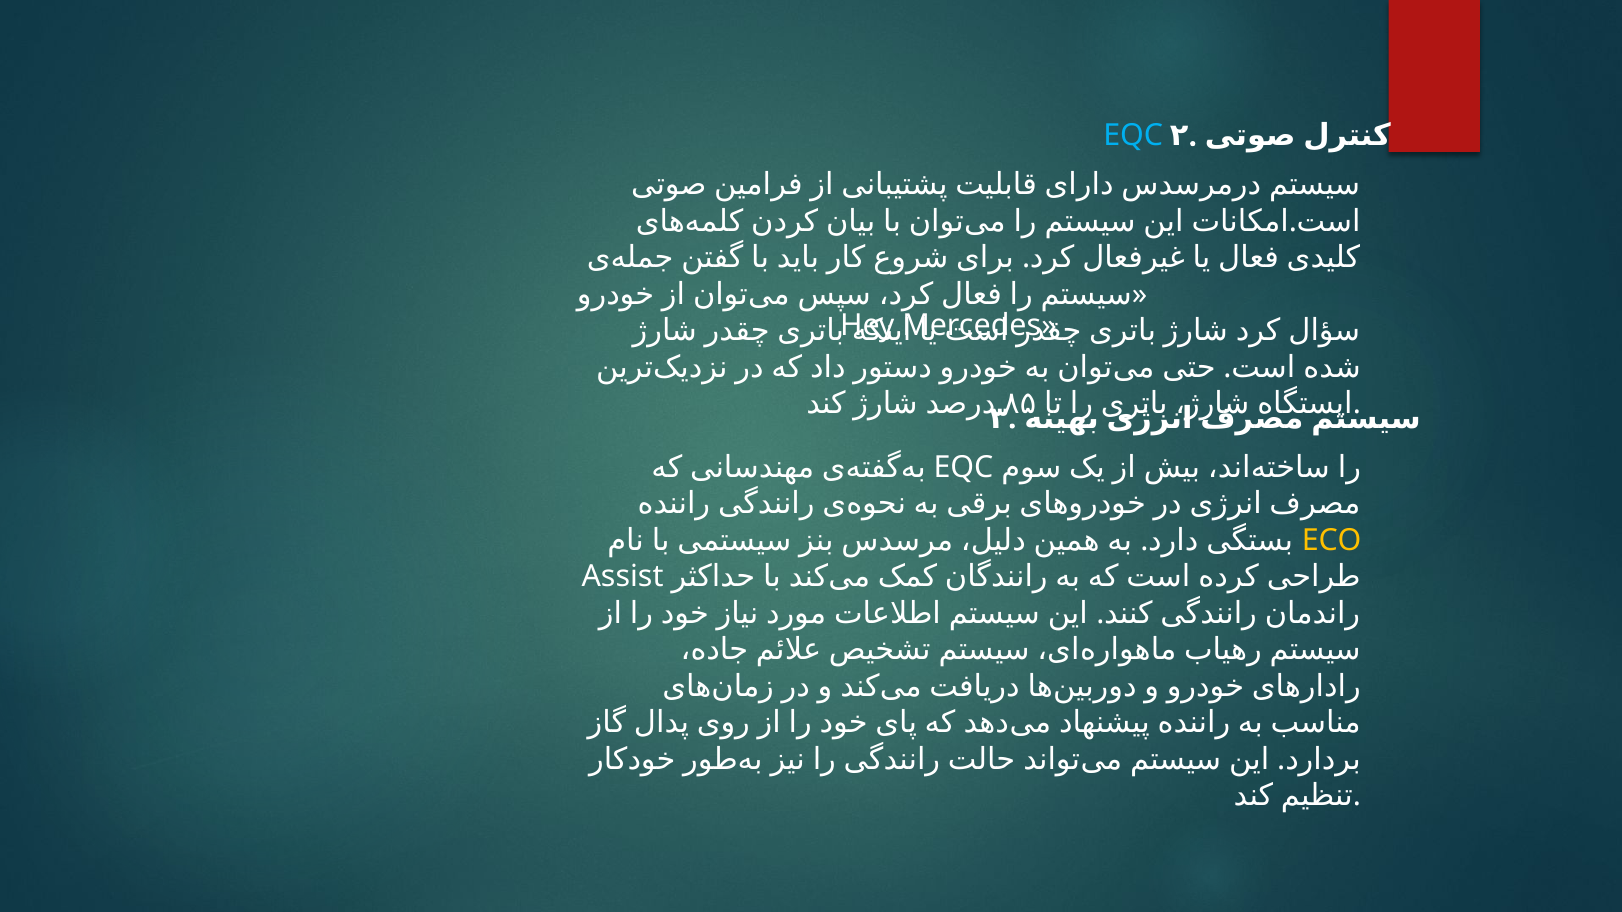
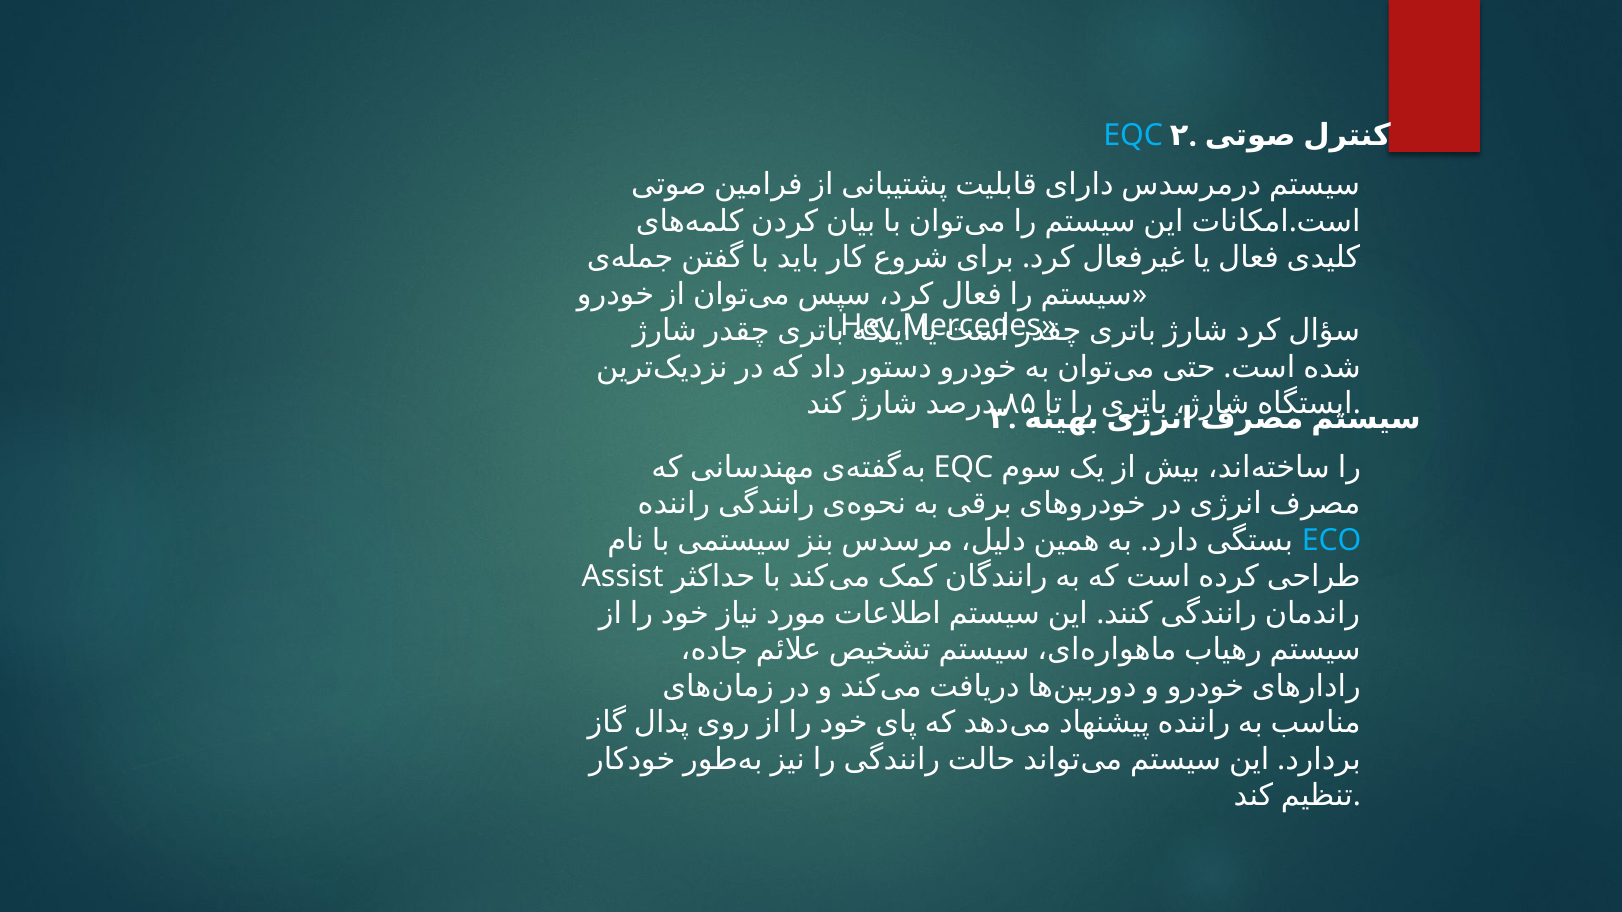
ECO colour: yellow -> light blue (1332, 540)
